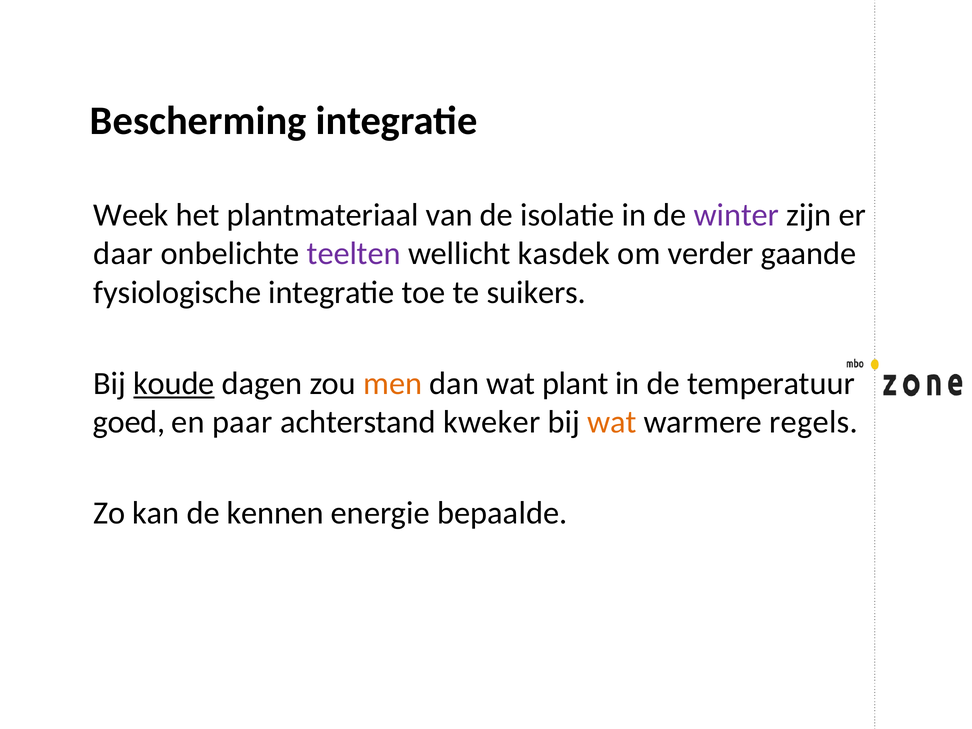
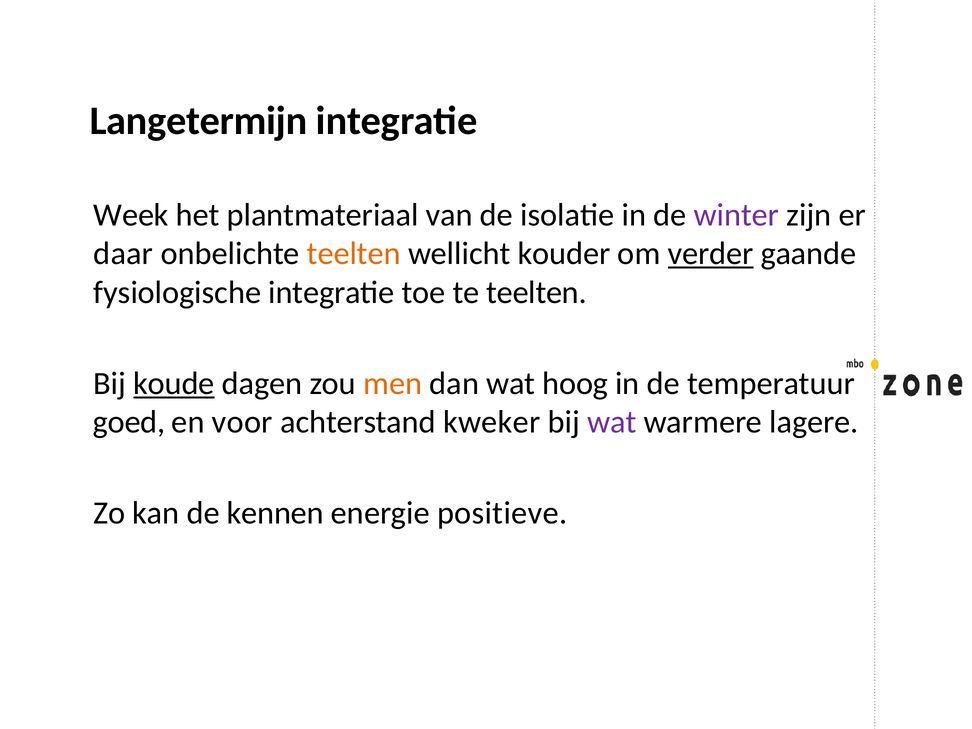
Bescherming: Bescherming -> Langetermijn (198, 121)
teelten colour: purple -> orange (354, 254)
kasdek: kasdek -> kouder (564, 254)
verder underline: none -> present (711, 254)
te suikers: suikers -> teelten (537, 293)
plant: plant -> hoog (575, 383)
paar: paar -> voor (242, 422)
wat colour: orange -> purple (612, 422)
regels: regels -> lagere (814, 422)
bepaalde: bepaalde -> positieve (502, 513)
